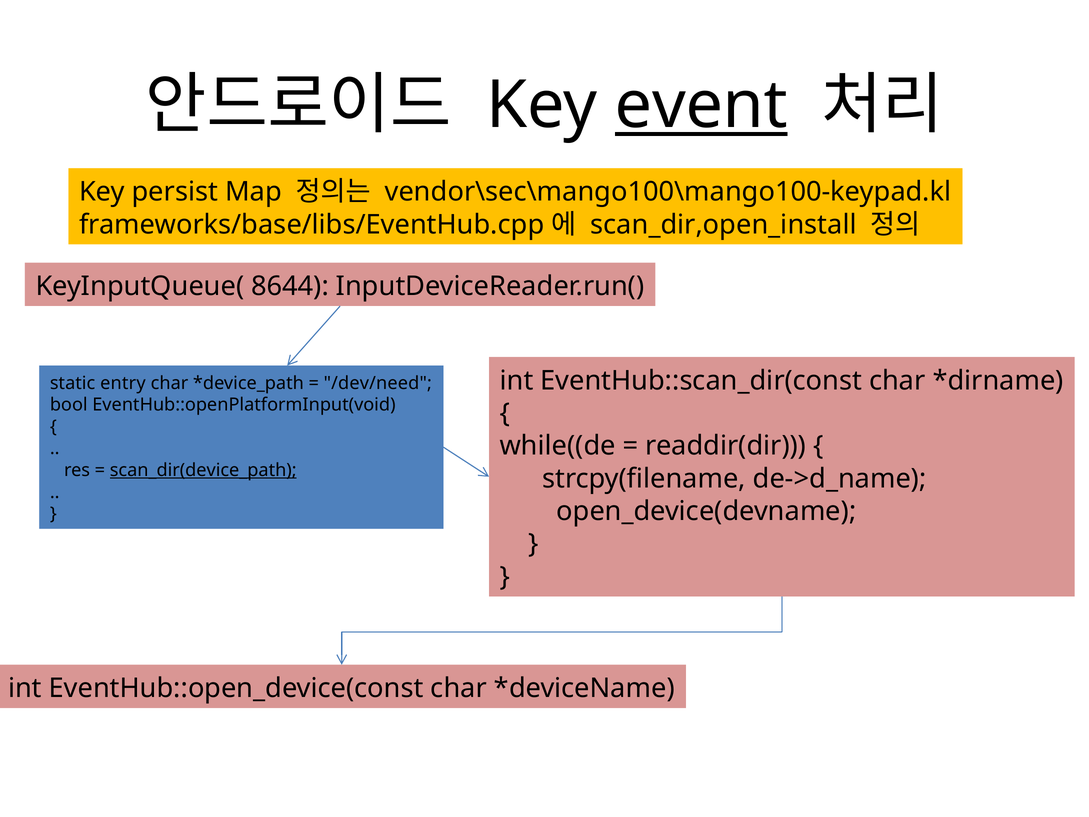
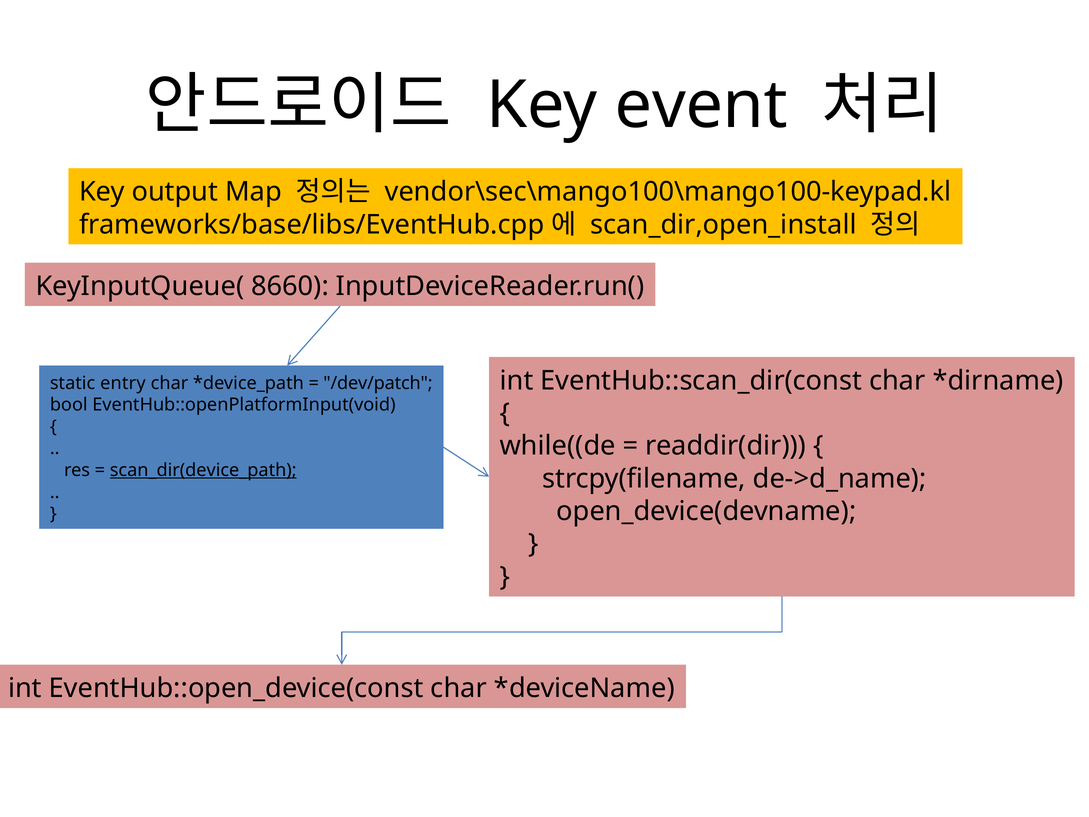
event underline: present -> none (701, 105)
persist: persist -> output (175, 192)
8644: 8644 -> 8660 (290, 286)
/dev/need: /dev/need -> /dev/patch (378, 383)
